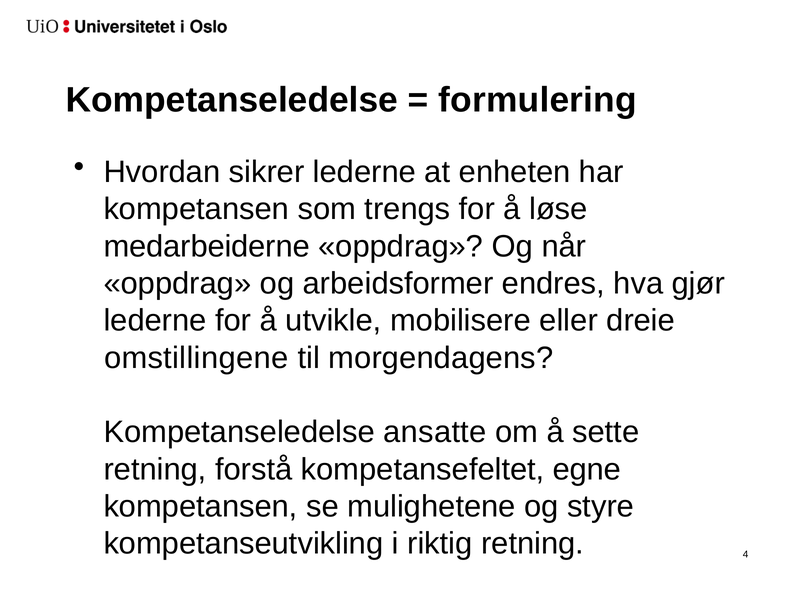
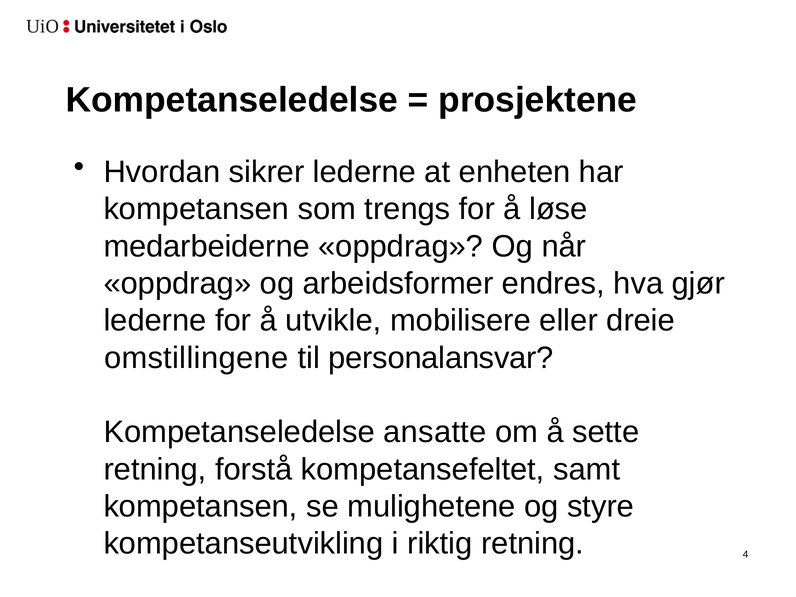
formulering: formulering -> prosjektene (538, 100)
morgendagens: morgendagens -> personalansvar (441, 358)
egne: egne -> samt (587, 469)
